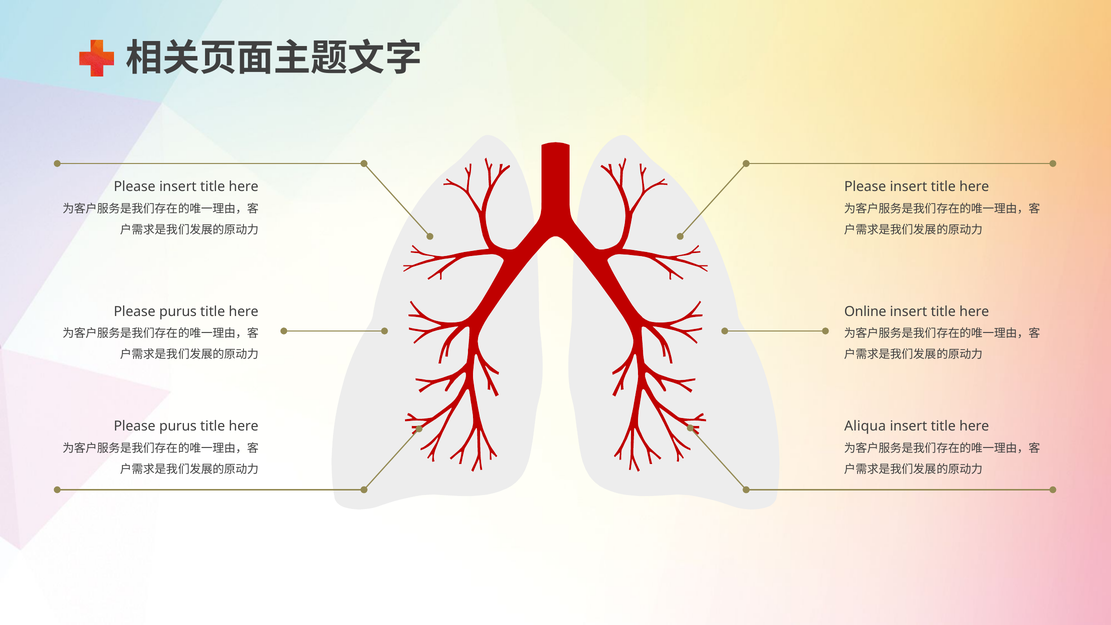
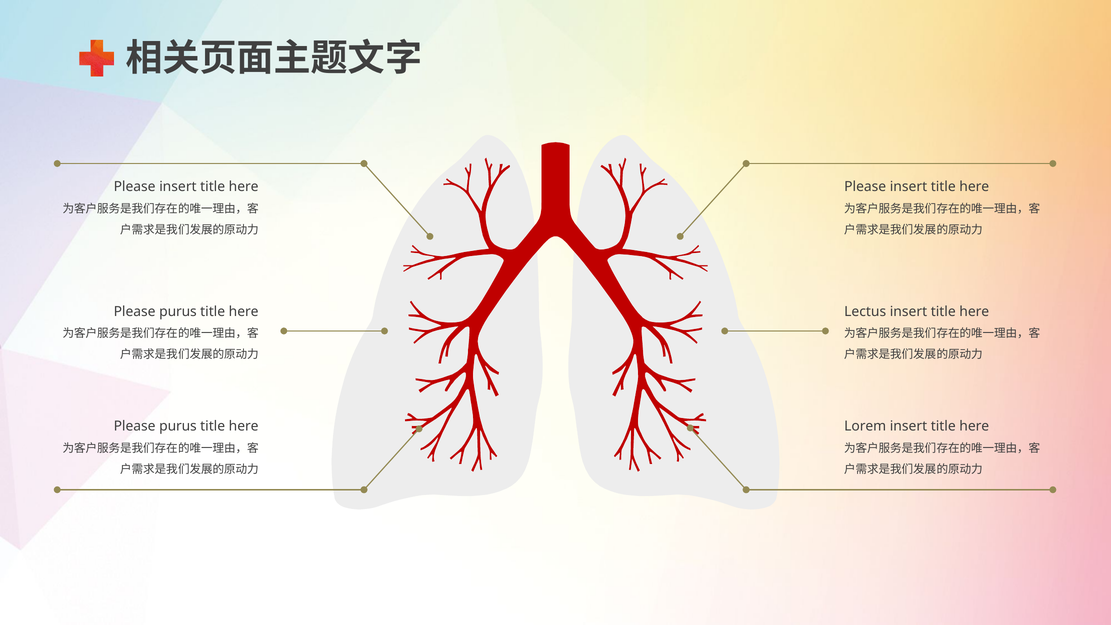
Online: Online -> Lectus (865, 311)
Aliqua: Aliqua -> Lorem (865, 426)
